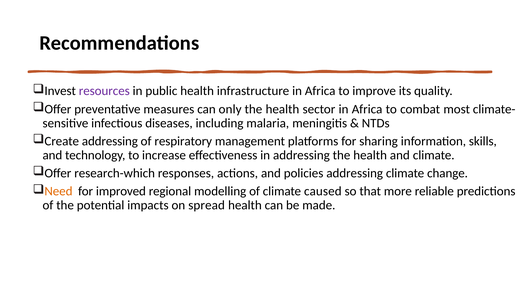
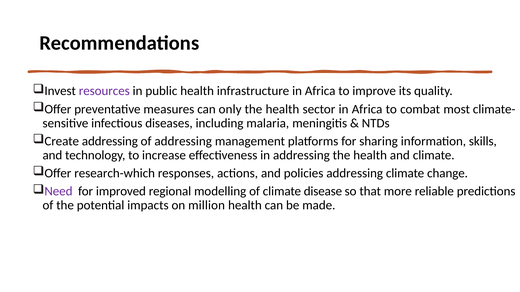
of respiratory: respiratory -> addressing (183, 141)
Need colour: orange -> purple (58, 192)
caused: caused -> disease (323, 192)
spread: spread -> million (207, 206)
